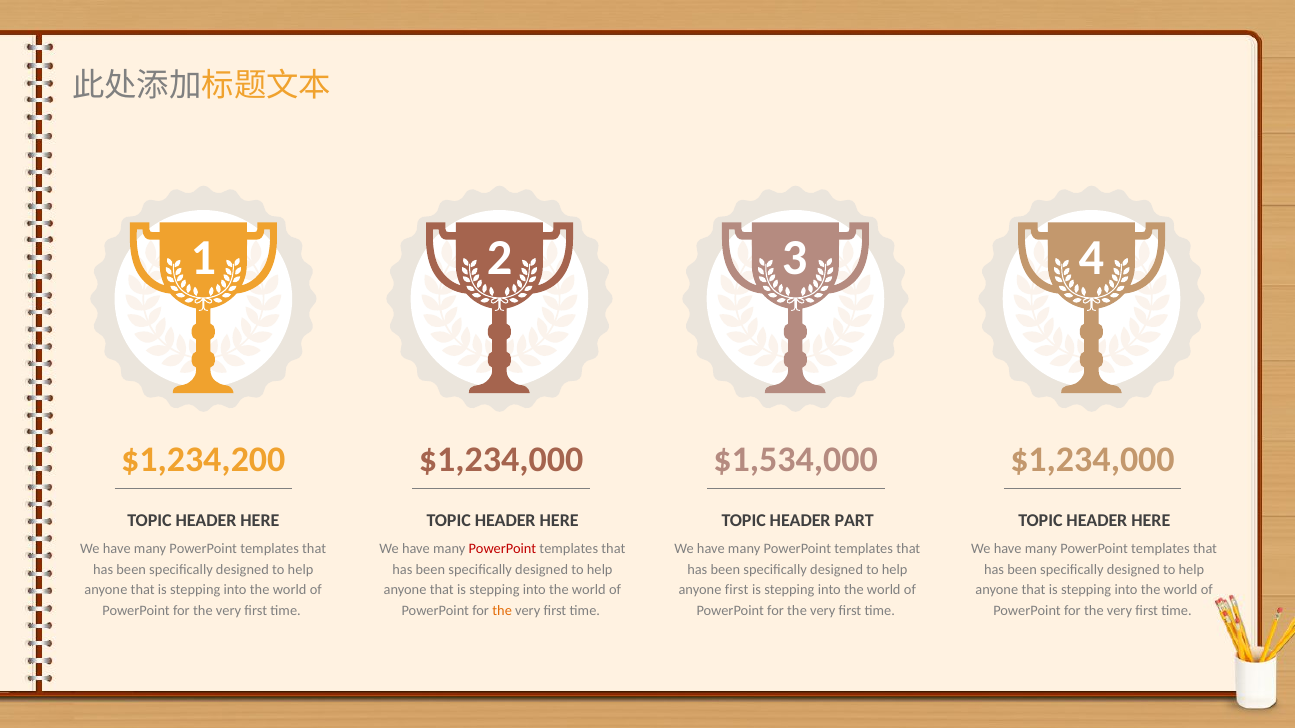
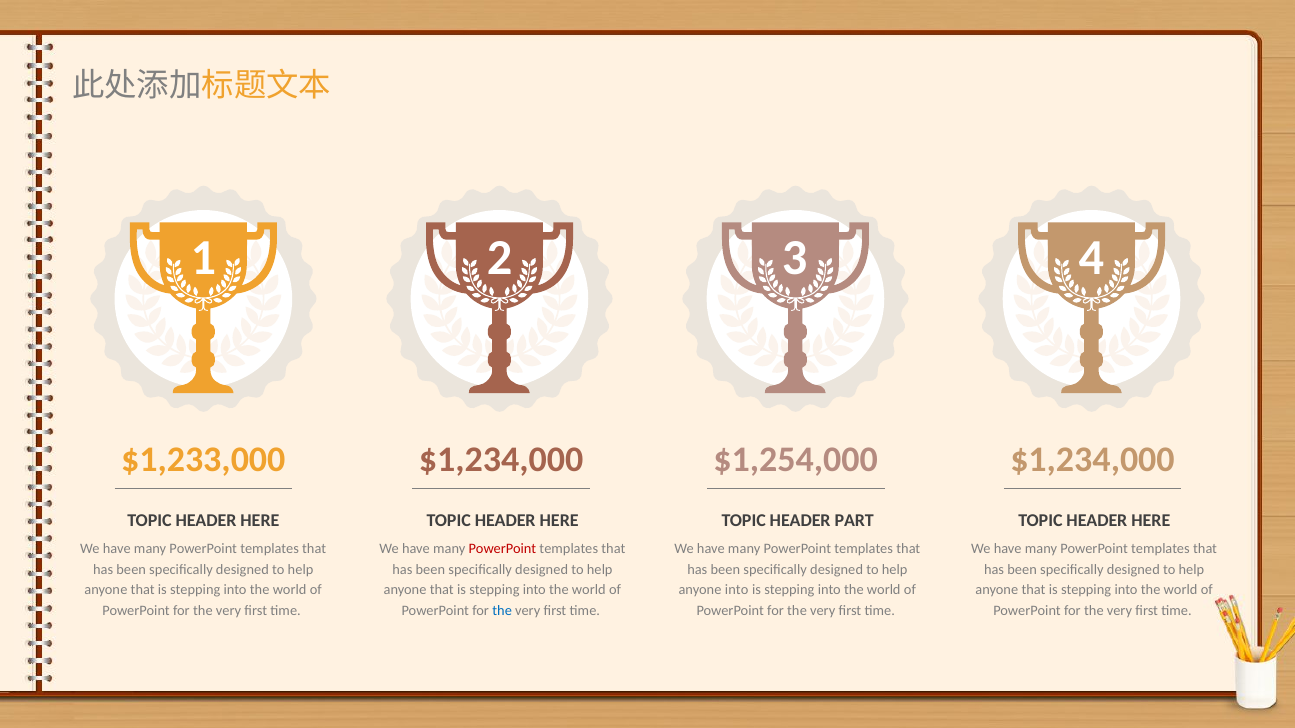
$1,234,200: $1,234,200 -> $1,233,000 (203, 459)
$1,534,000: $1,534,000 -> $1,254,000 (796, 459)
anyone first: first -> into (737, 590)
the colour: orange -> blue (502, 611)
